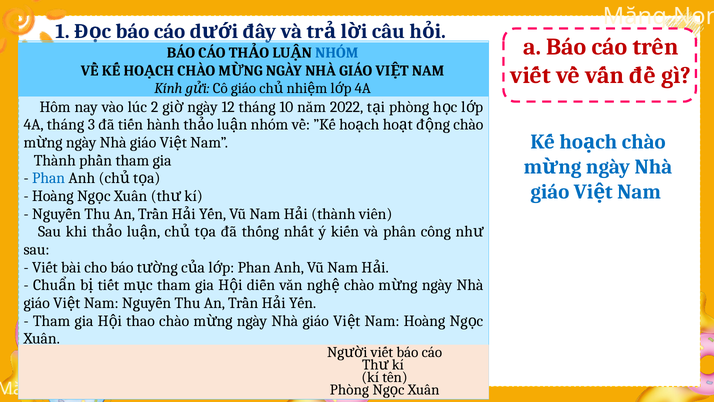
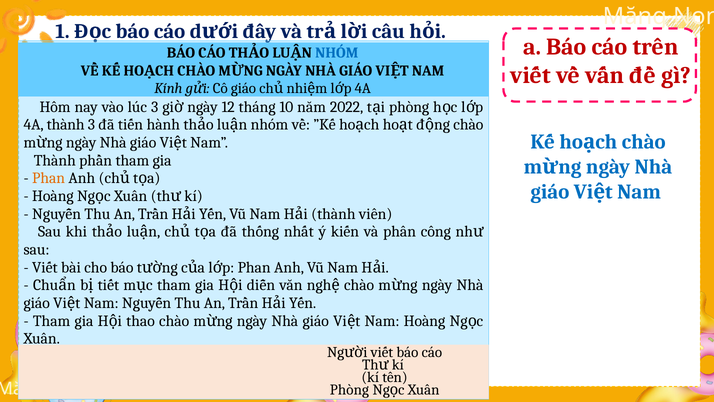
lúc 2: 2 -> 3 (155, 107)
4A tháng: tháng -> thành (66, 125)
Phan colour: blue -> orange (49, 178)
